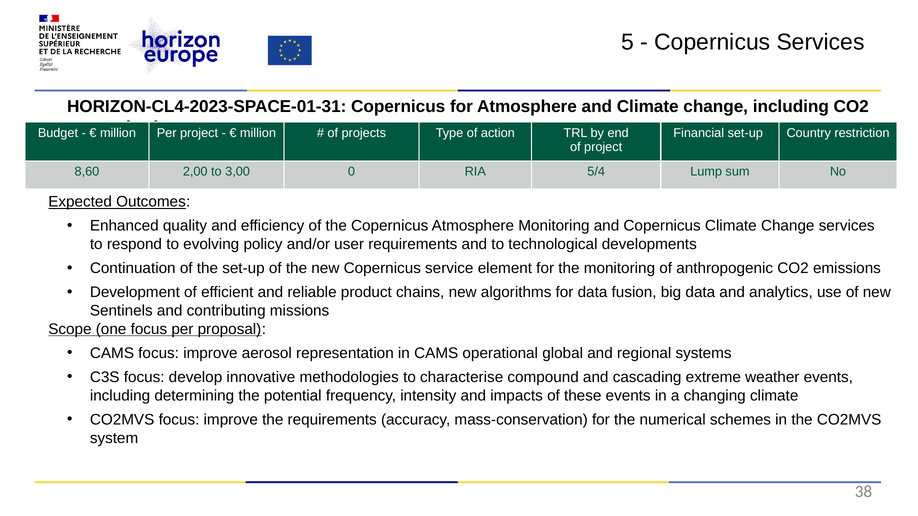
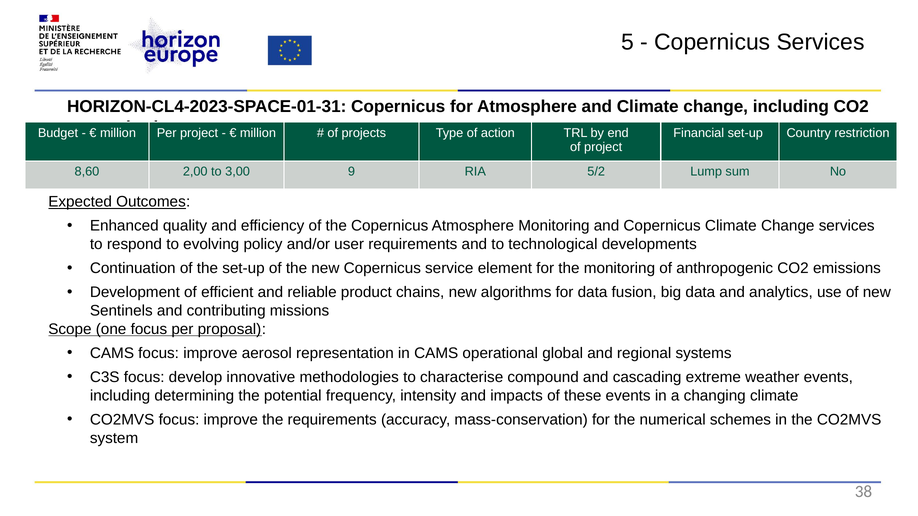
0: 0 -> 9 (352, 172)
5/4: 5/4 -> 5/2 (596, 172)
